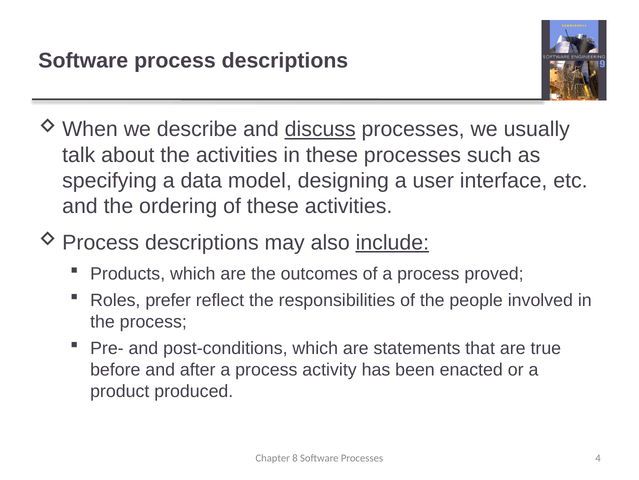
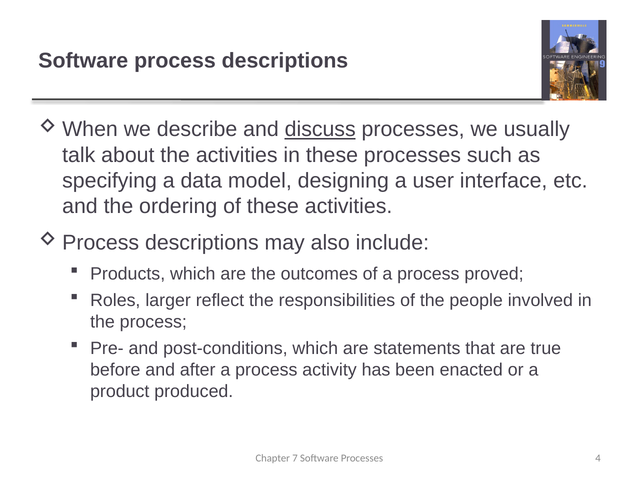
include underline: present -> none (392, 242)
prefer: prefer -> larger (168, 300)
8: 8 -> 7 (295, 458)
